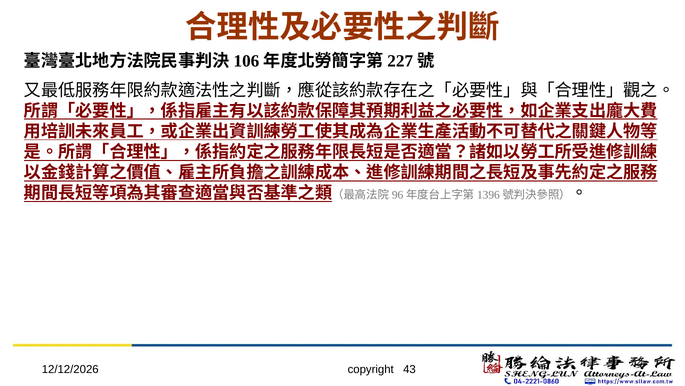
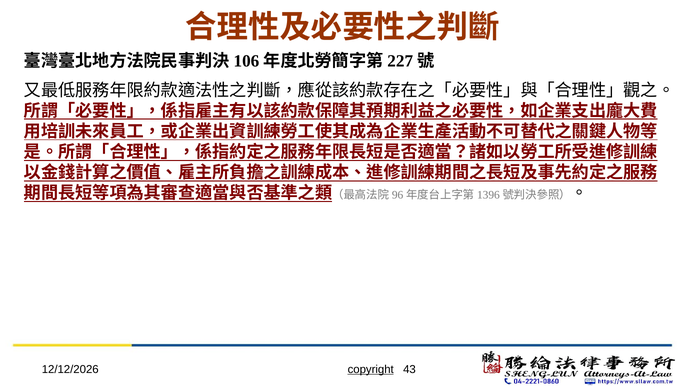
copyright underline: none -> present (371, 369)
